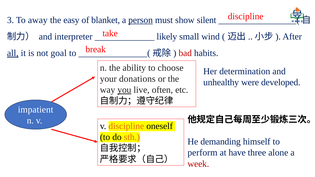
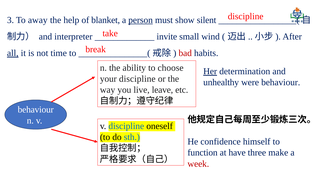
easy: easy -> help (71, 20)
likely: likely -> invite (167, 37)
goal: goal -> time (59, 53)
Her underline: none -> present (210, 71)
your donations: donations -> discipline (137, 79)
were developed: developed -> behaviour (281, 83)
you underline: present -> none (124, 90)
often: often -> leave (162, 90)
impatient: impatient -> behaviour (36, 110)
discipline colour: orange -> blue (126, 126)
sth colour: orange -> blue (132, 137)
demanding: demanding -> confidence (221, 142)
perform: perform -> function (203, 153)
alone: alone -> make (278, 153)
